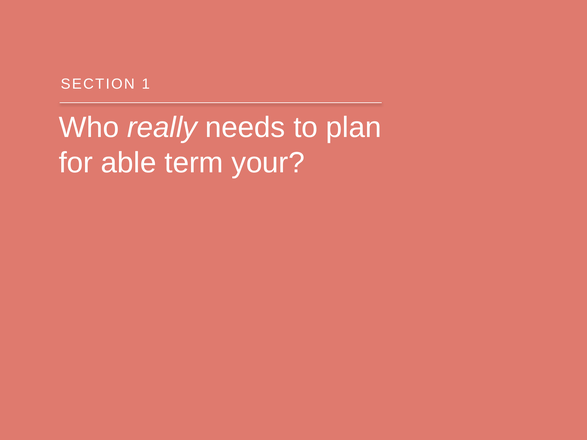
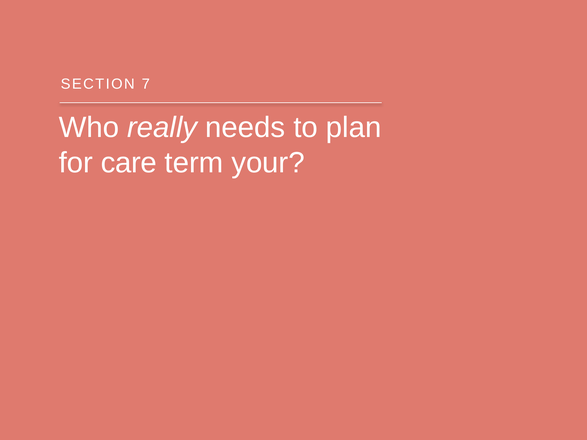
1: 1 -> 7 (146, 84)
able: able -> care (129, 163)
